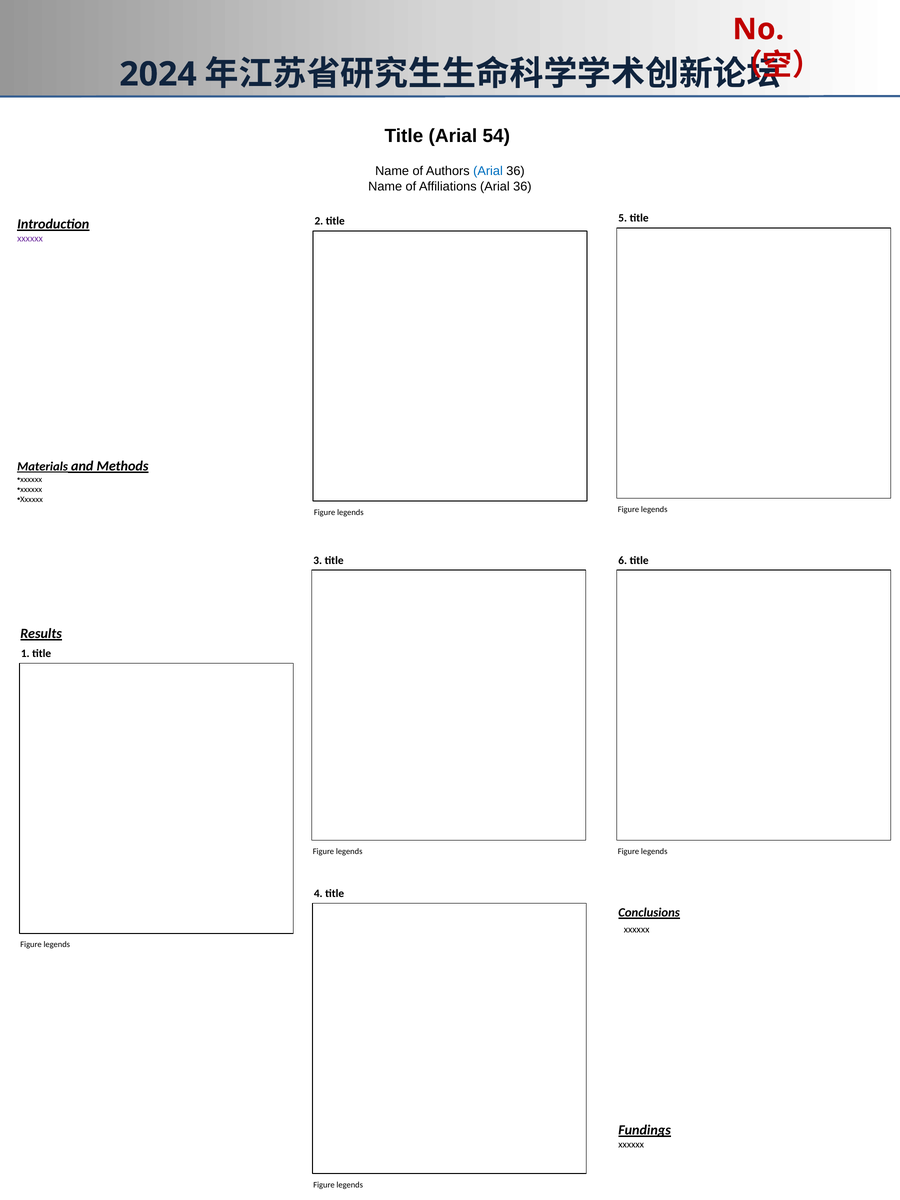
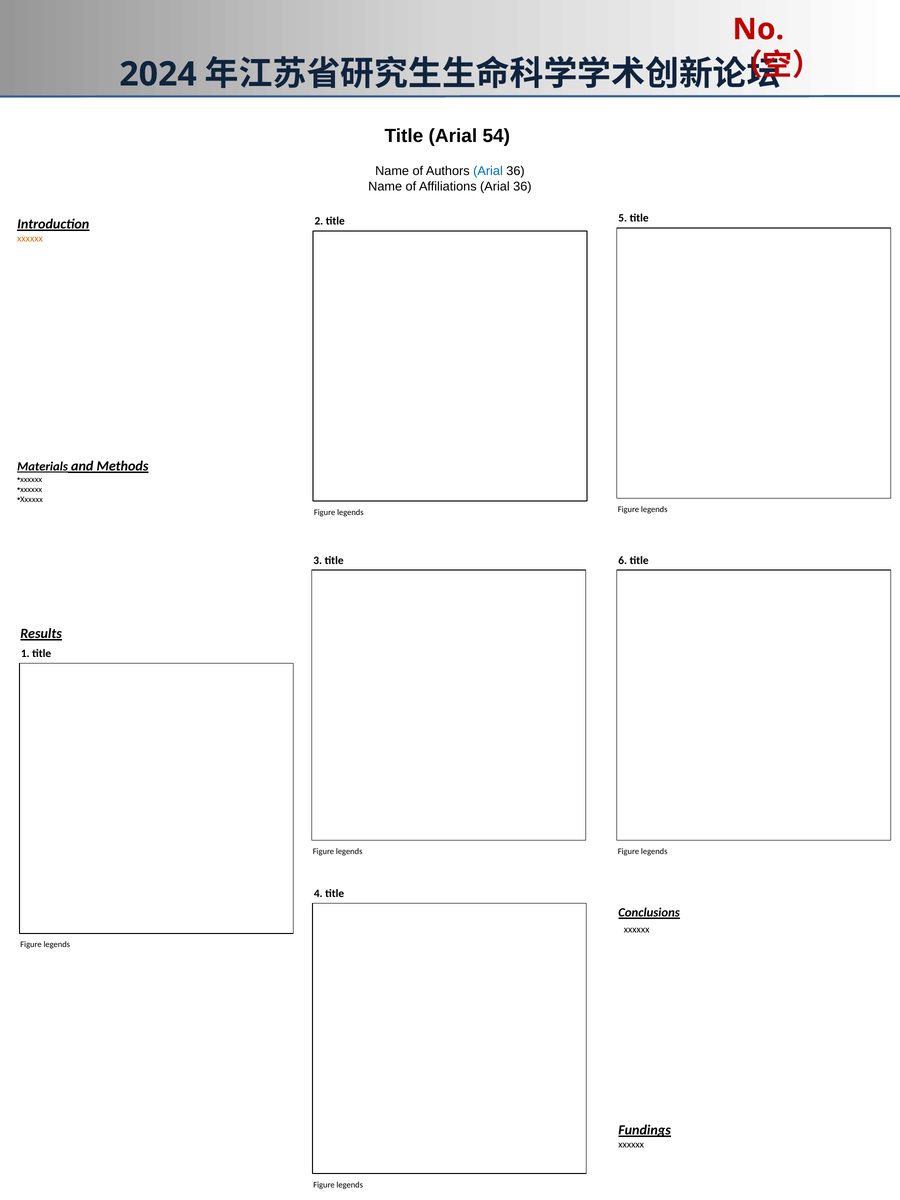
xxxxxx colour: purple -> orange (30, 238)
